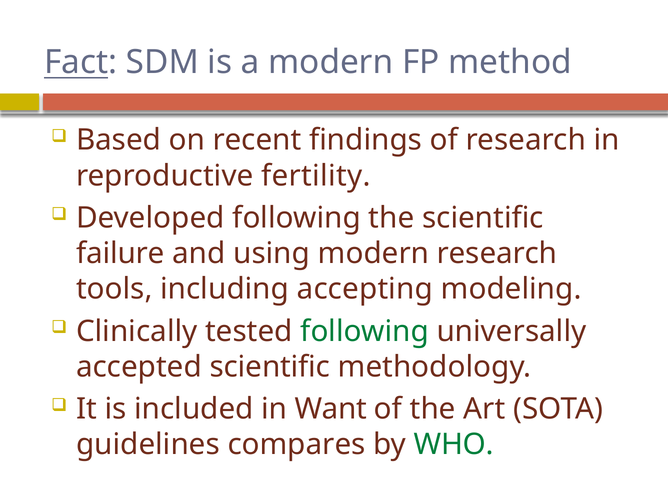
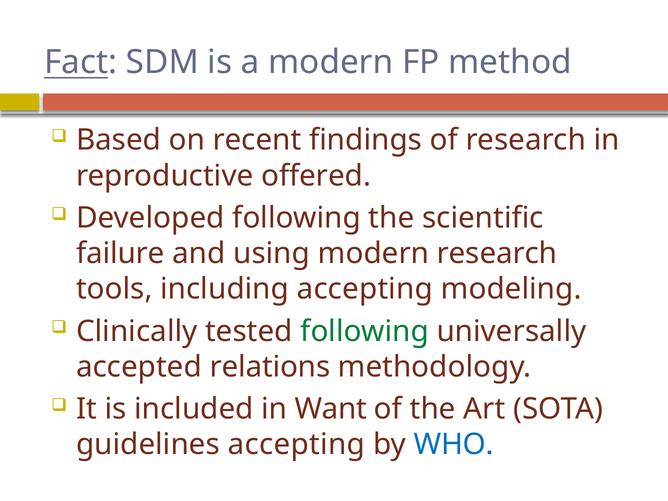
fertility: fertility -> offered (316, 176)
accepted scientific: scientific -> relations (270, 367)
guidelines compares: compares -> accepting (296, 445)
WHO colour: green -> blue (454, 445)
